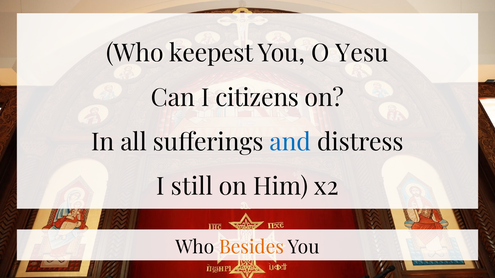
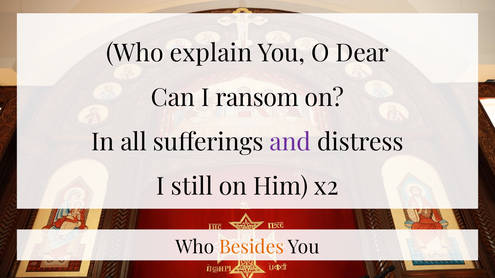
keepest: keepest -> explain (211, 53)
Yesu: Yesu -> Dear (362, 53)
citizens: citizens -> ransom (257, 98)
and colour: blue -> purple (290, 143)
